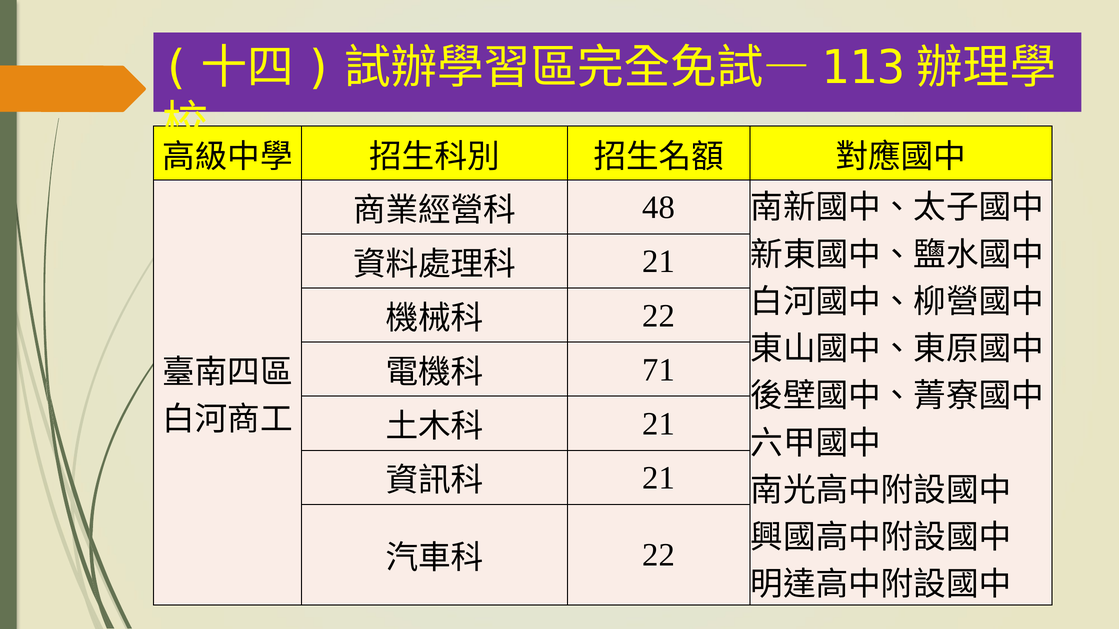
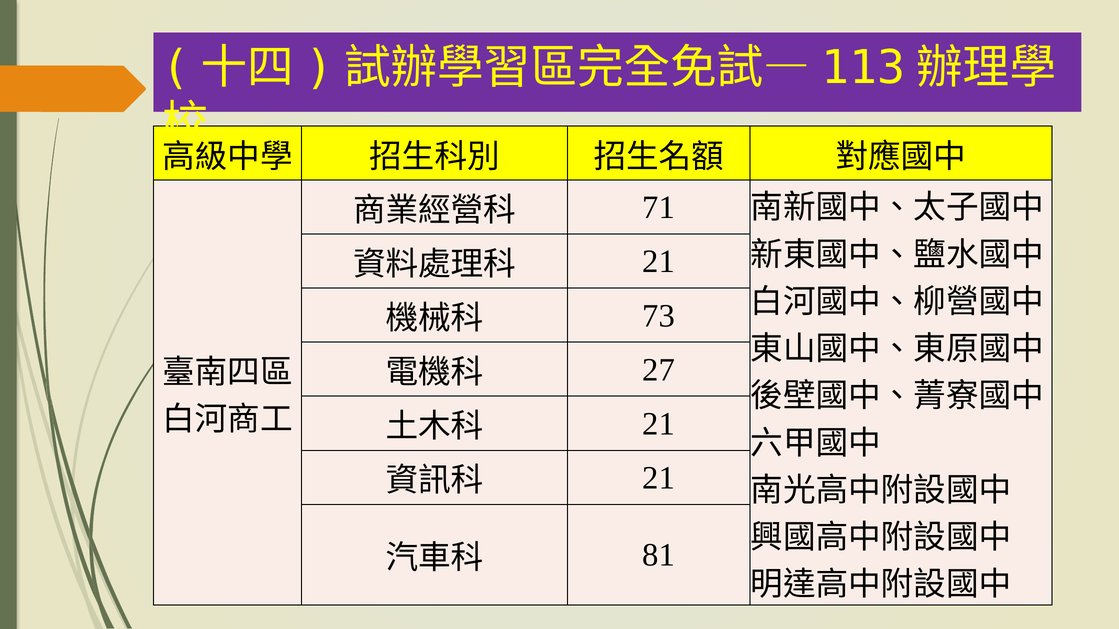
48: 48 -> 71 (659, 208)
22: 22 -> 73 (659, 316)
71: 71 -> 27 (659, 370)
22: 22 -> 81 (659, 556)
